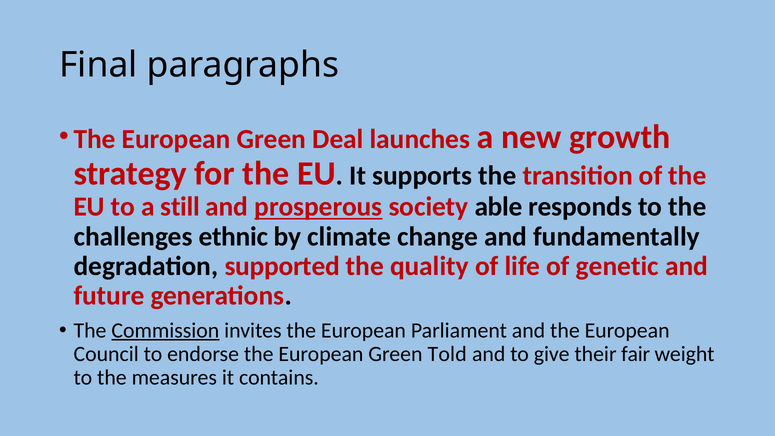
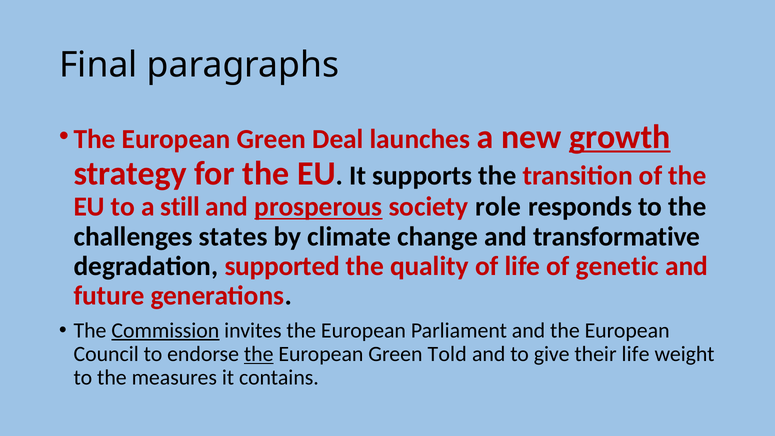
growth underline: none -> present (620, 137)
able: able -> role (498, 207)
ethnic: ethnic -> states (233, 236)
fundamentally: fundamentally -> transformative (617, 236)
the underline: none -> present (259, 354)
their fair: fair -> life (636, 354)
